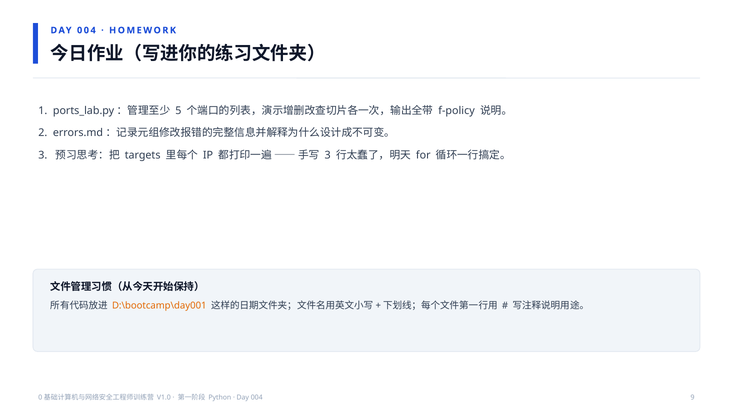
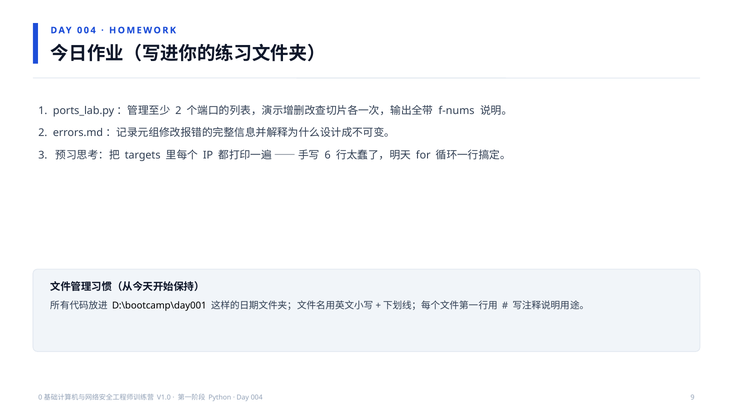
5: 5 -> 2 (178, 111)
f-policy: f-policy -> f-nums (456, 111)
3: 3 -> 6 (328, 155)
D:\bootcamp\day001 colour: orange -> black (159, 306)
